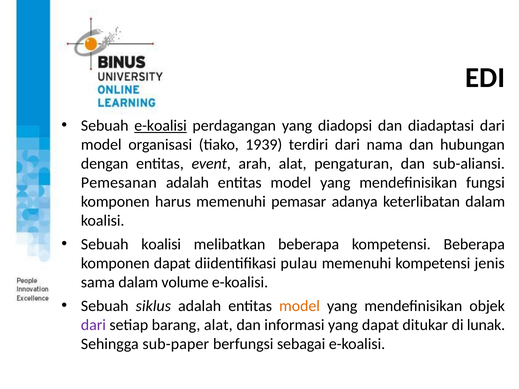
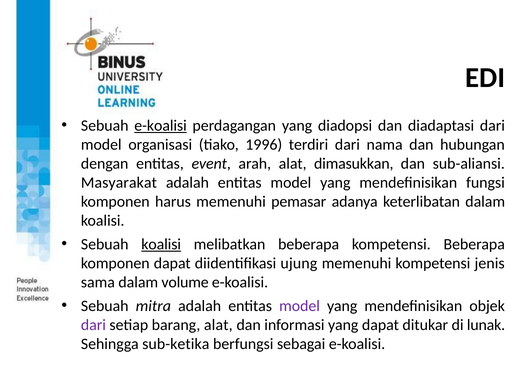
1939: 1939 -> 1996 (264, 145)
pengaturan: pengaturan -> dimasukkan (354, 164)
Pemesanan: Pemesanan -> Masyarakat (119, 183)
koalisi underline: none -> present (161, 244)
pulau: pulau -> ujung (299, 263)
siklus: siklus -> mitra (153, 306)
model colour: orange -> purple (300, 306)
sub-paper: sub-paper -> sub-ketika (176, 344)
